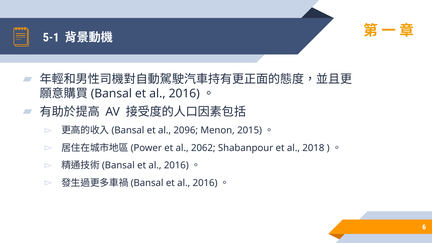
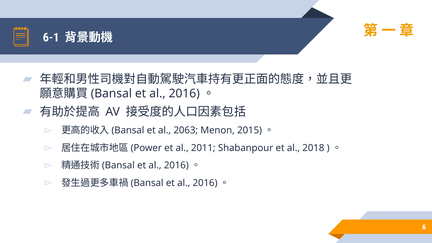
5-1: 5-1 -> 6-1 (51, 37)
2096: 2096 -> 2063 (186, 130)
2062: 2062 -> 2011 (203, 148)
